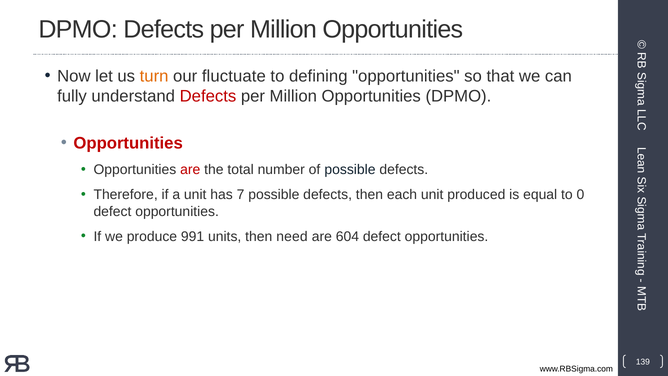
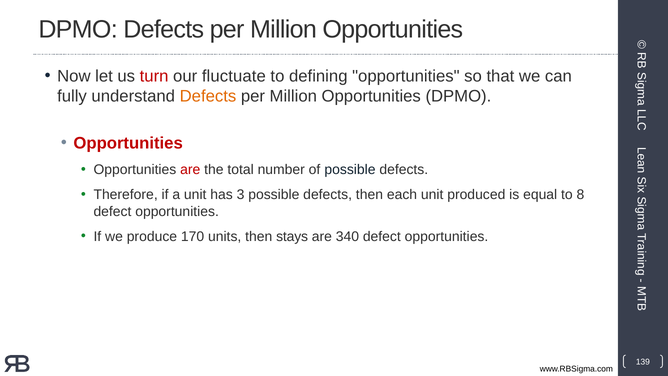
turn colour: orange -> red (154, 76)
Defects colour: red -> orange (208, 96)
7: 7 -> 3 (241, 195)
0: 0 -> 8 (580, 195)
991: 991 -> 170 (193, 237)
need: need -> stays (292, 237)
604: 604 -> 340 (347, 237)
